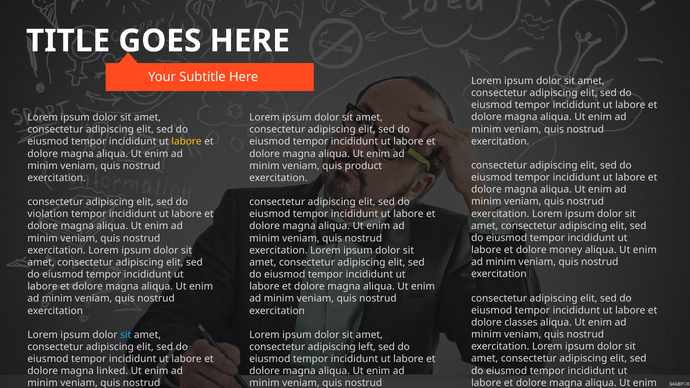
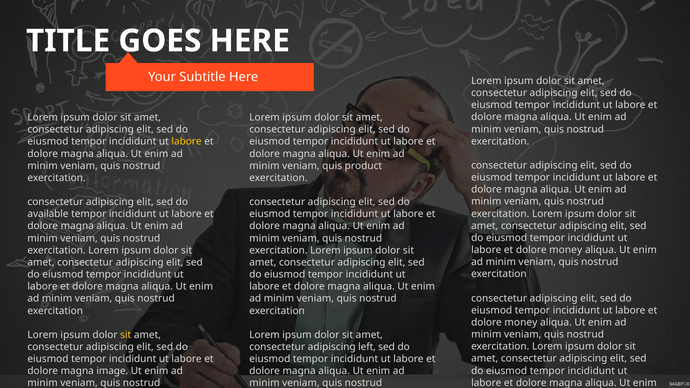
violation: violation -> available (48, 214)
classes: classes -> money (521, 323)
sit colour: light blue -> yellow (126, 335)
linked: linked -> image (112, 371)
